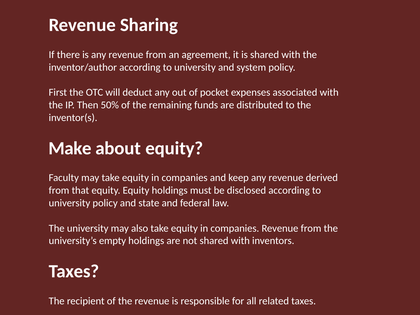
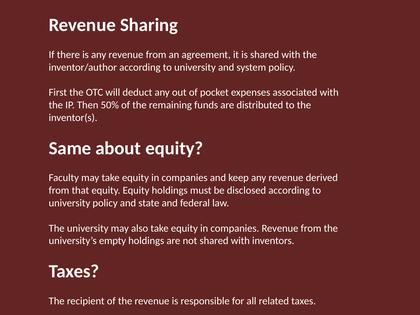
Make: Make -> Same (70, 148)
